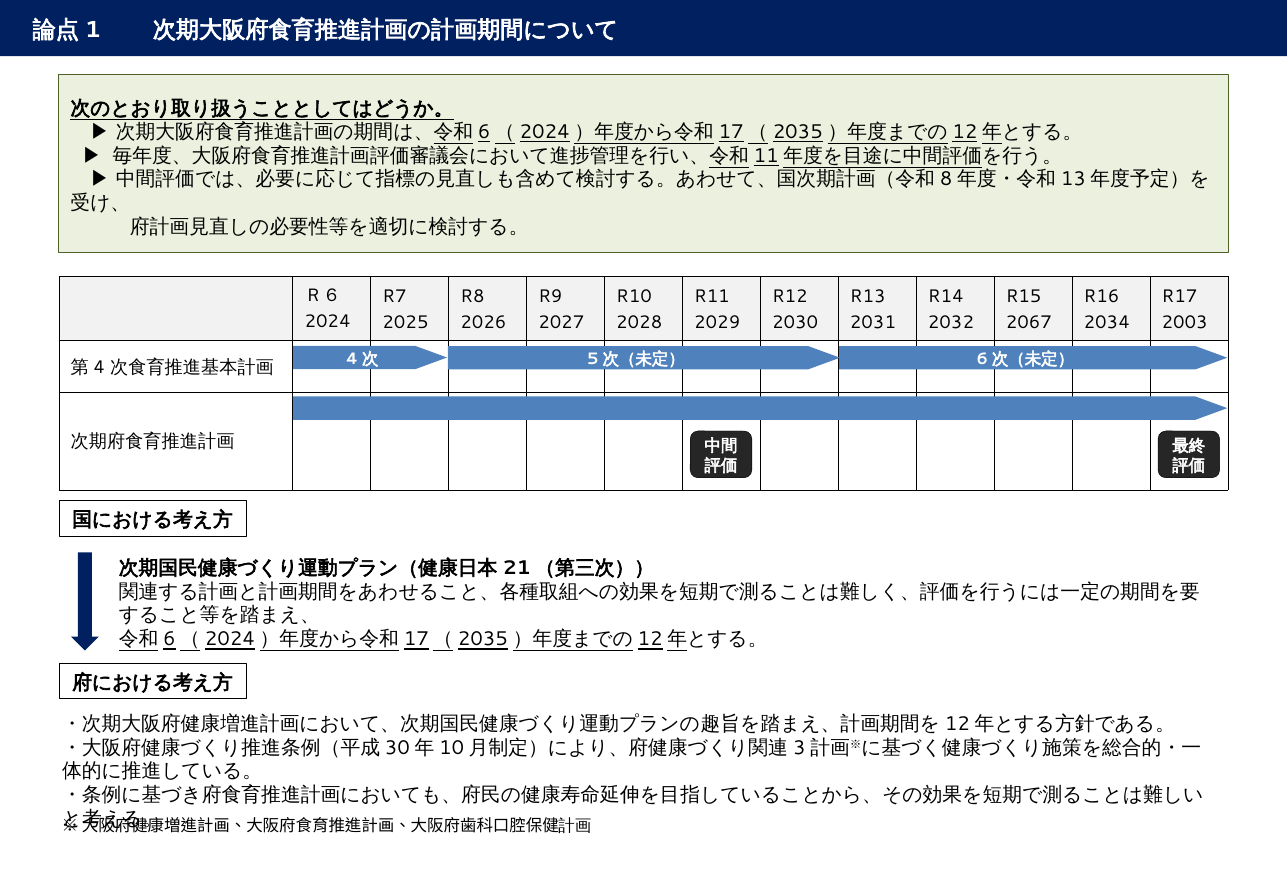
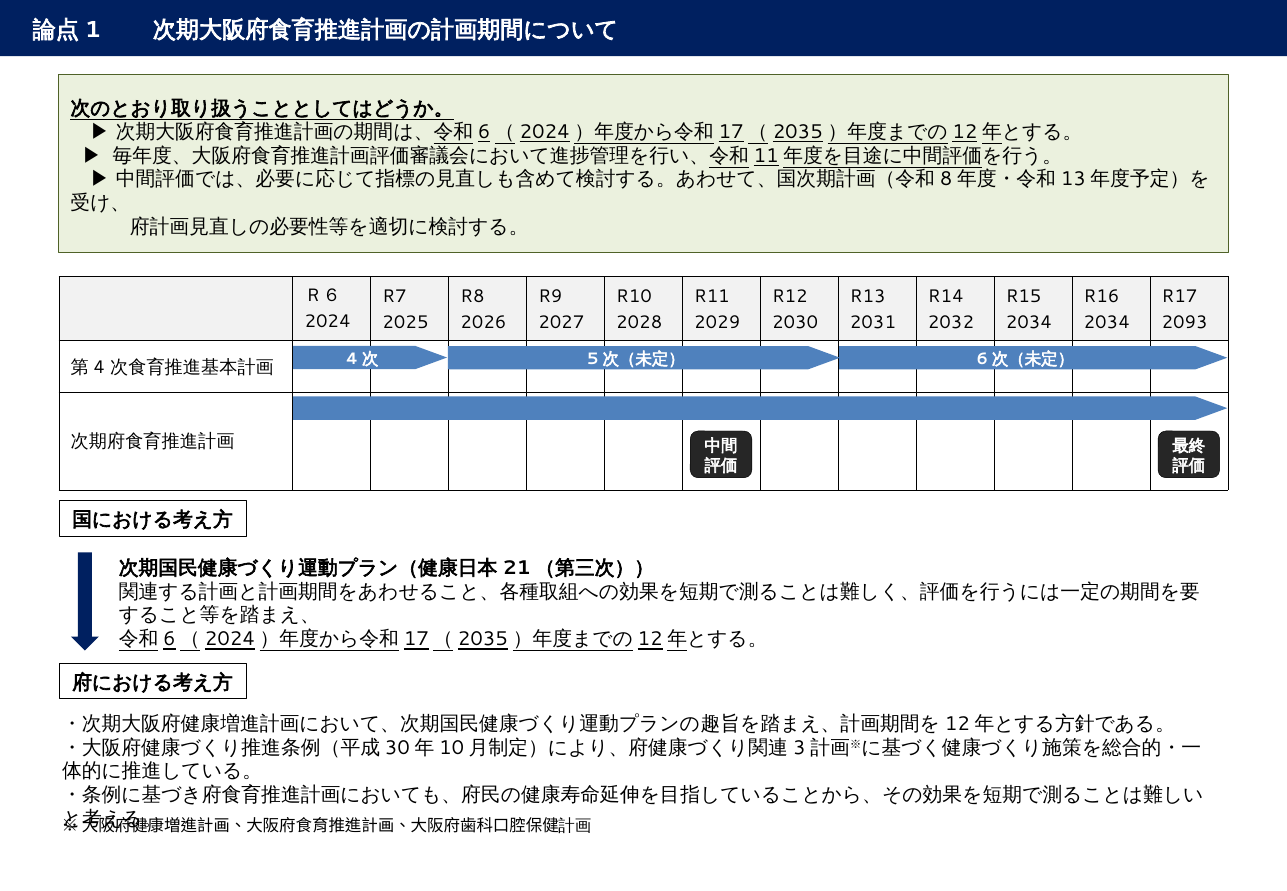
2067: 2067 -> 2034 (1029, 323)
2003: 2003 -> 2093 (1185, 323)
